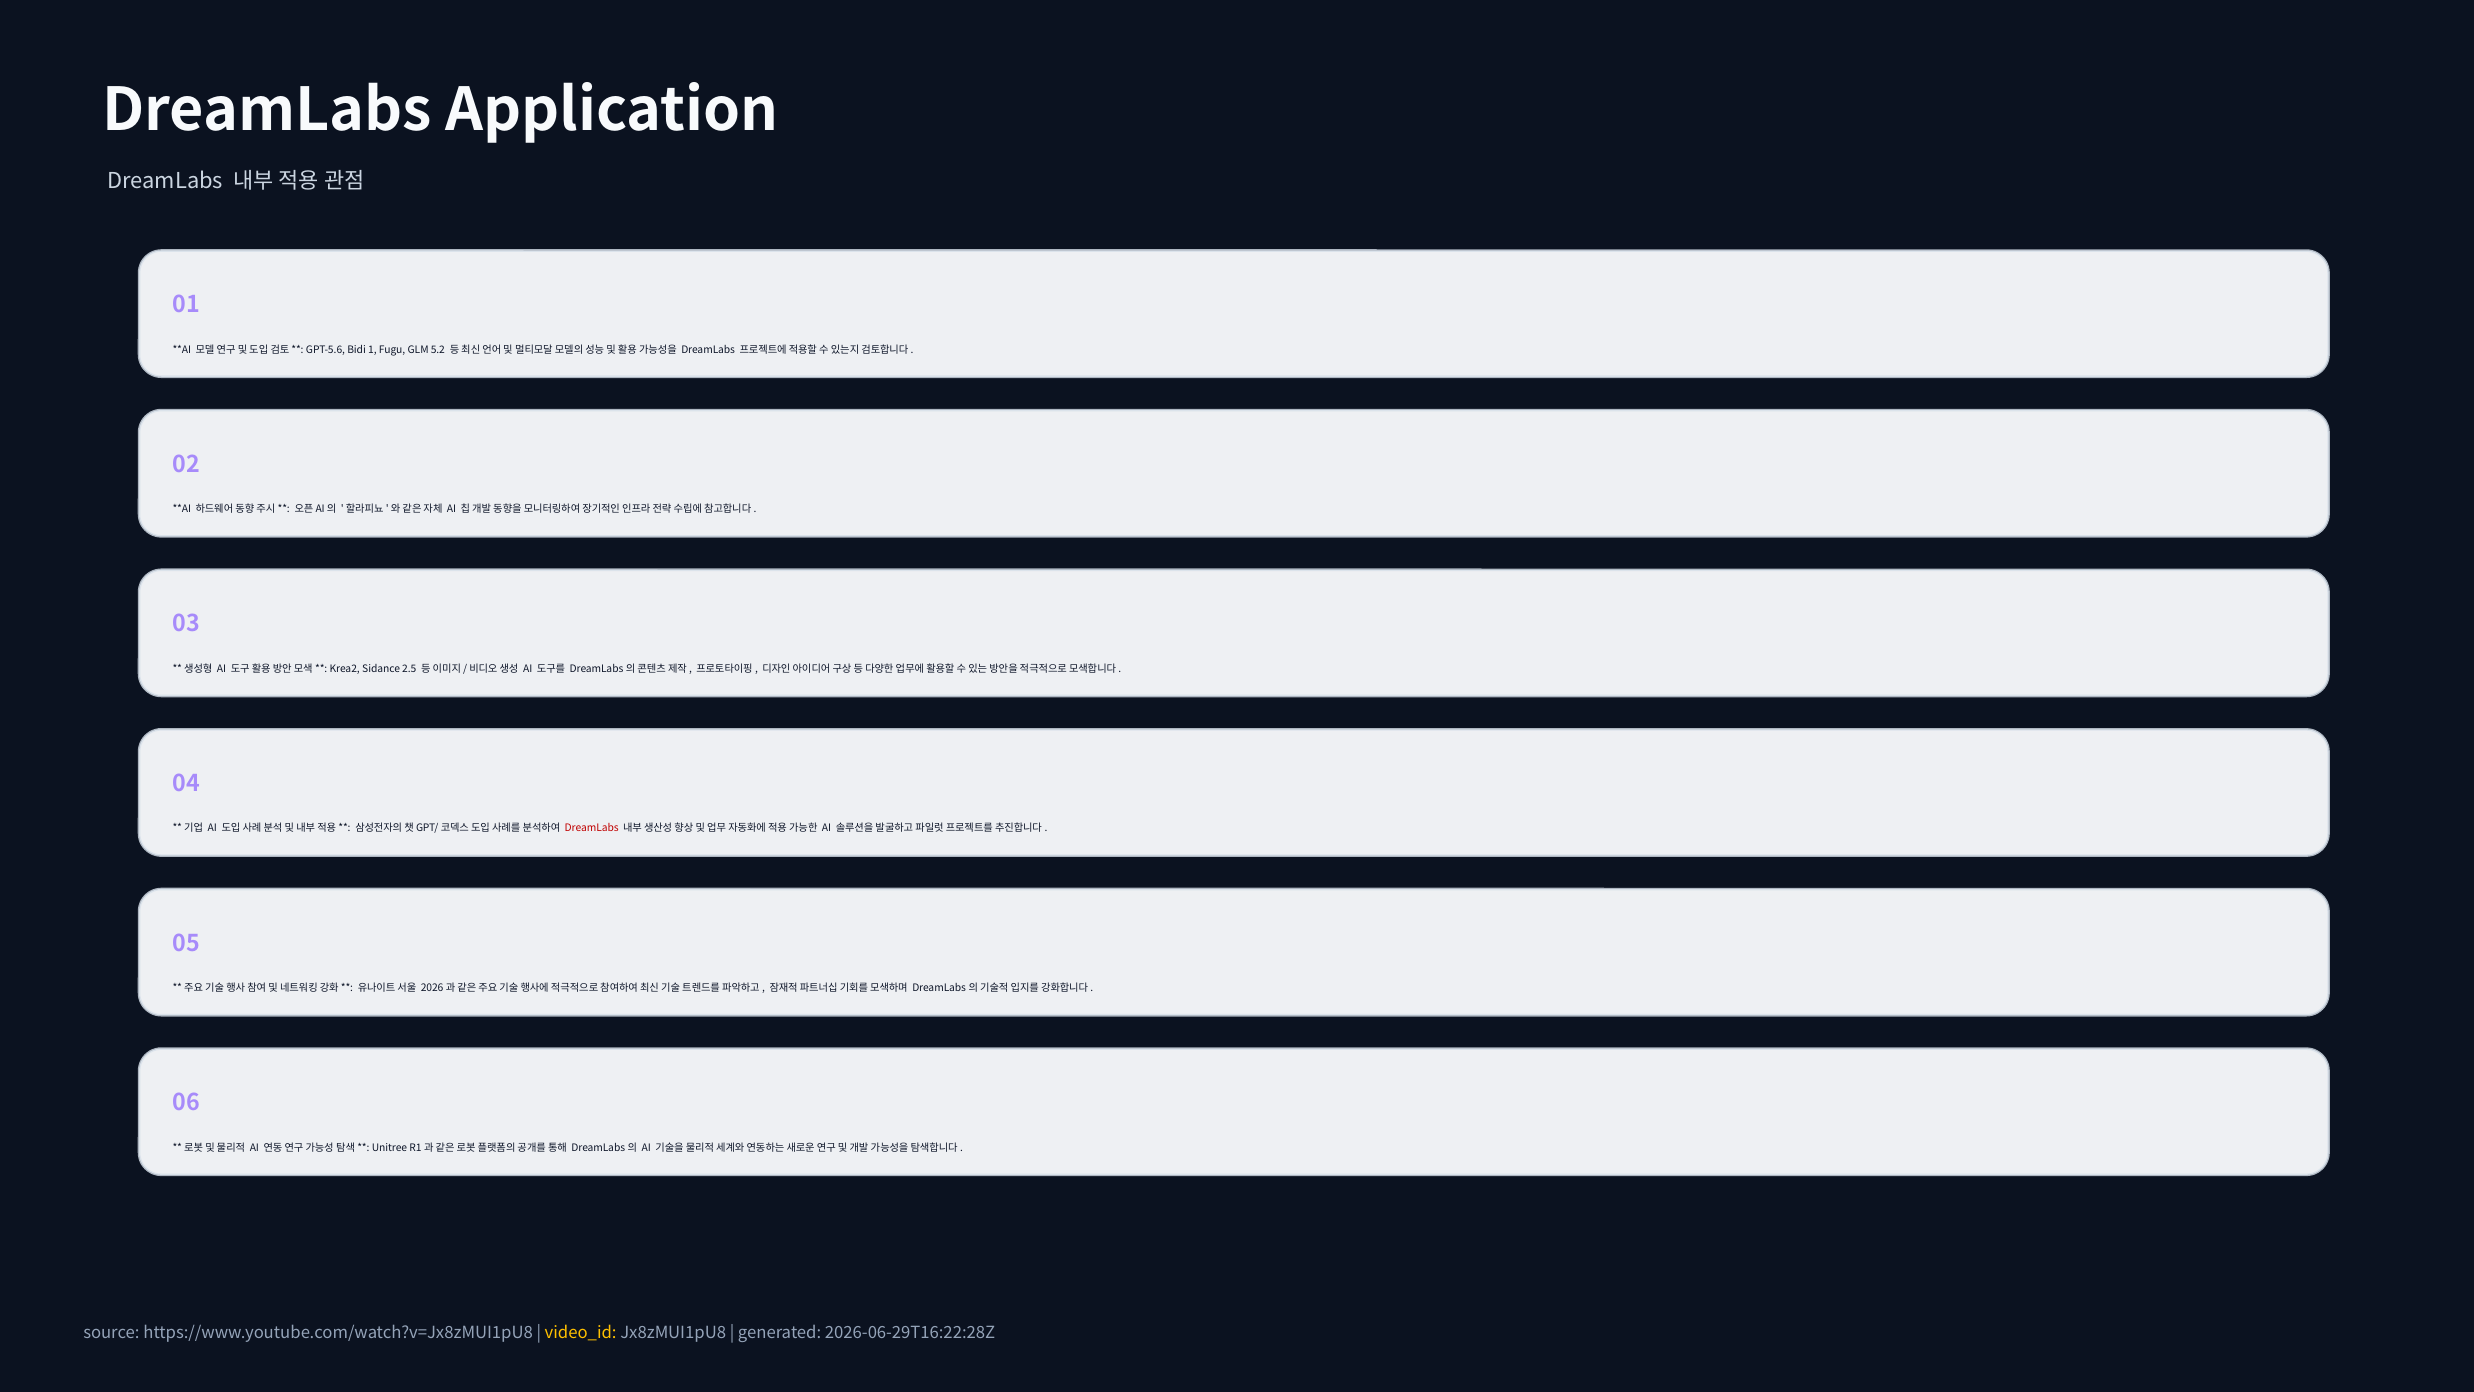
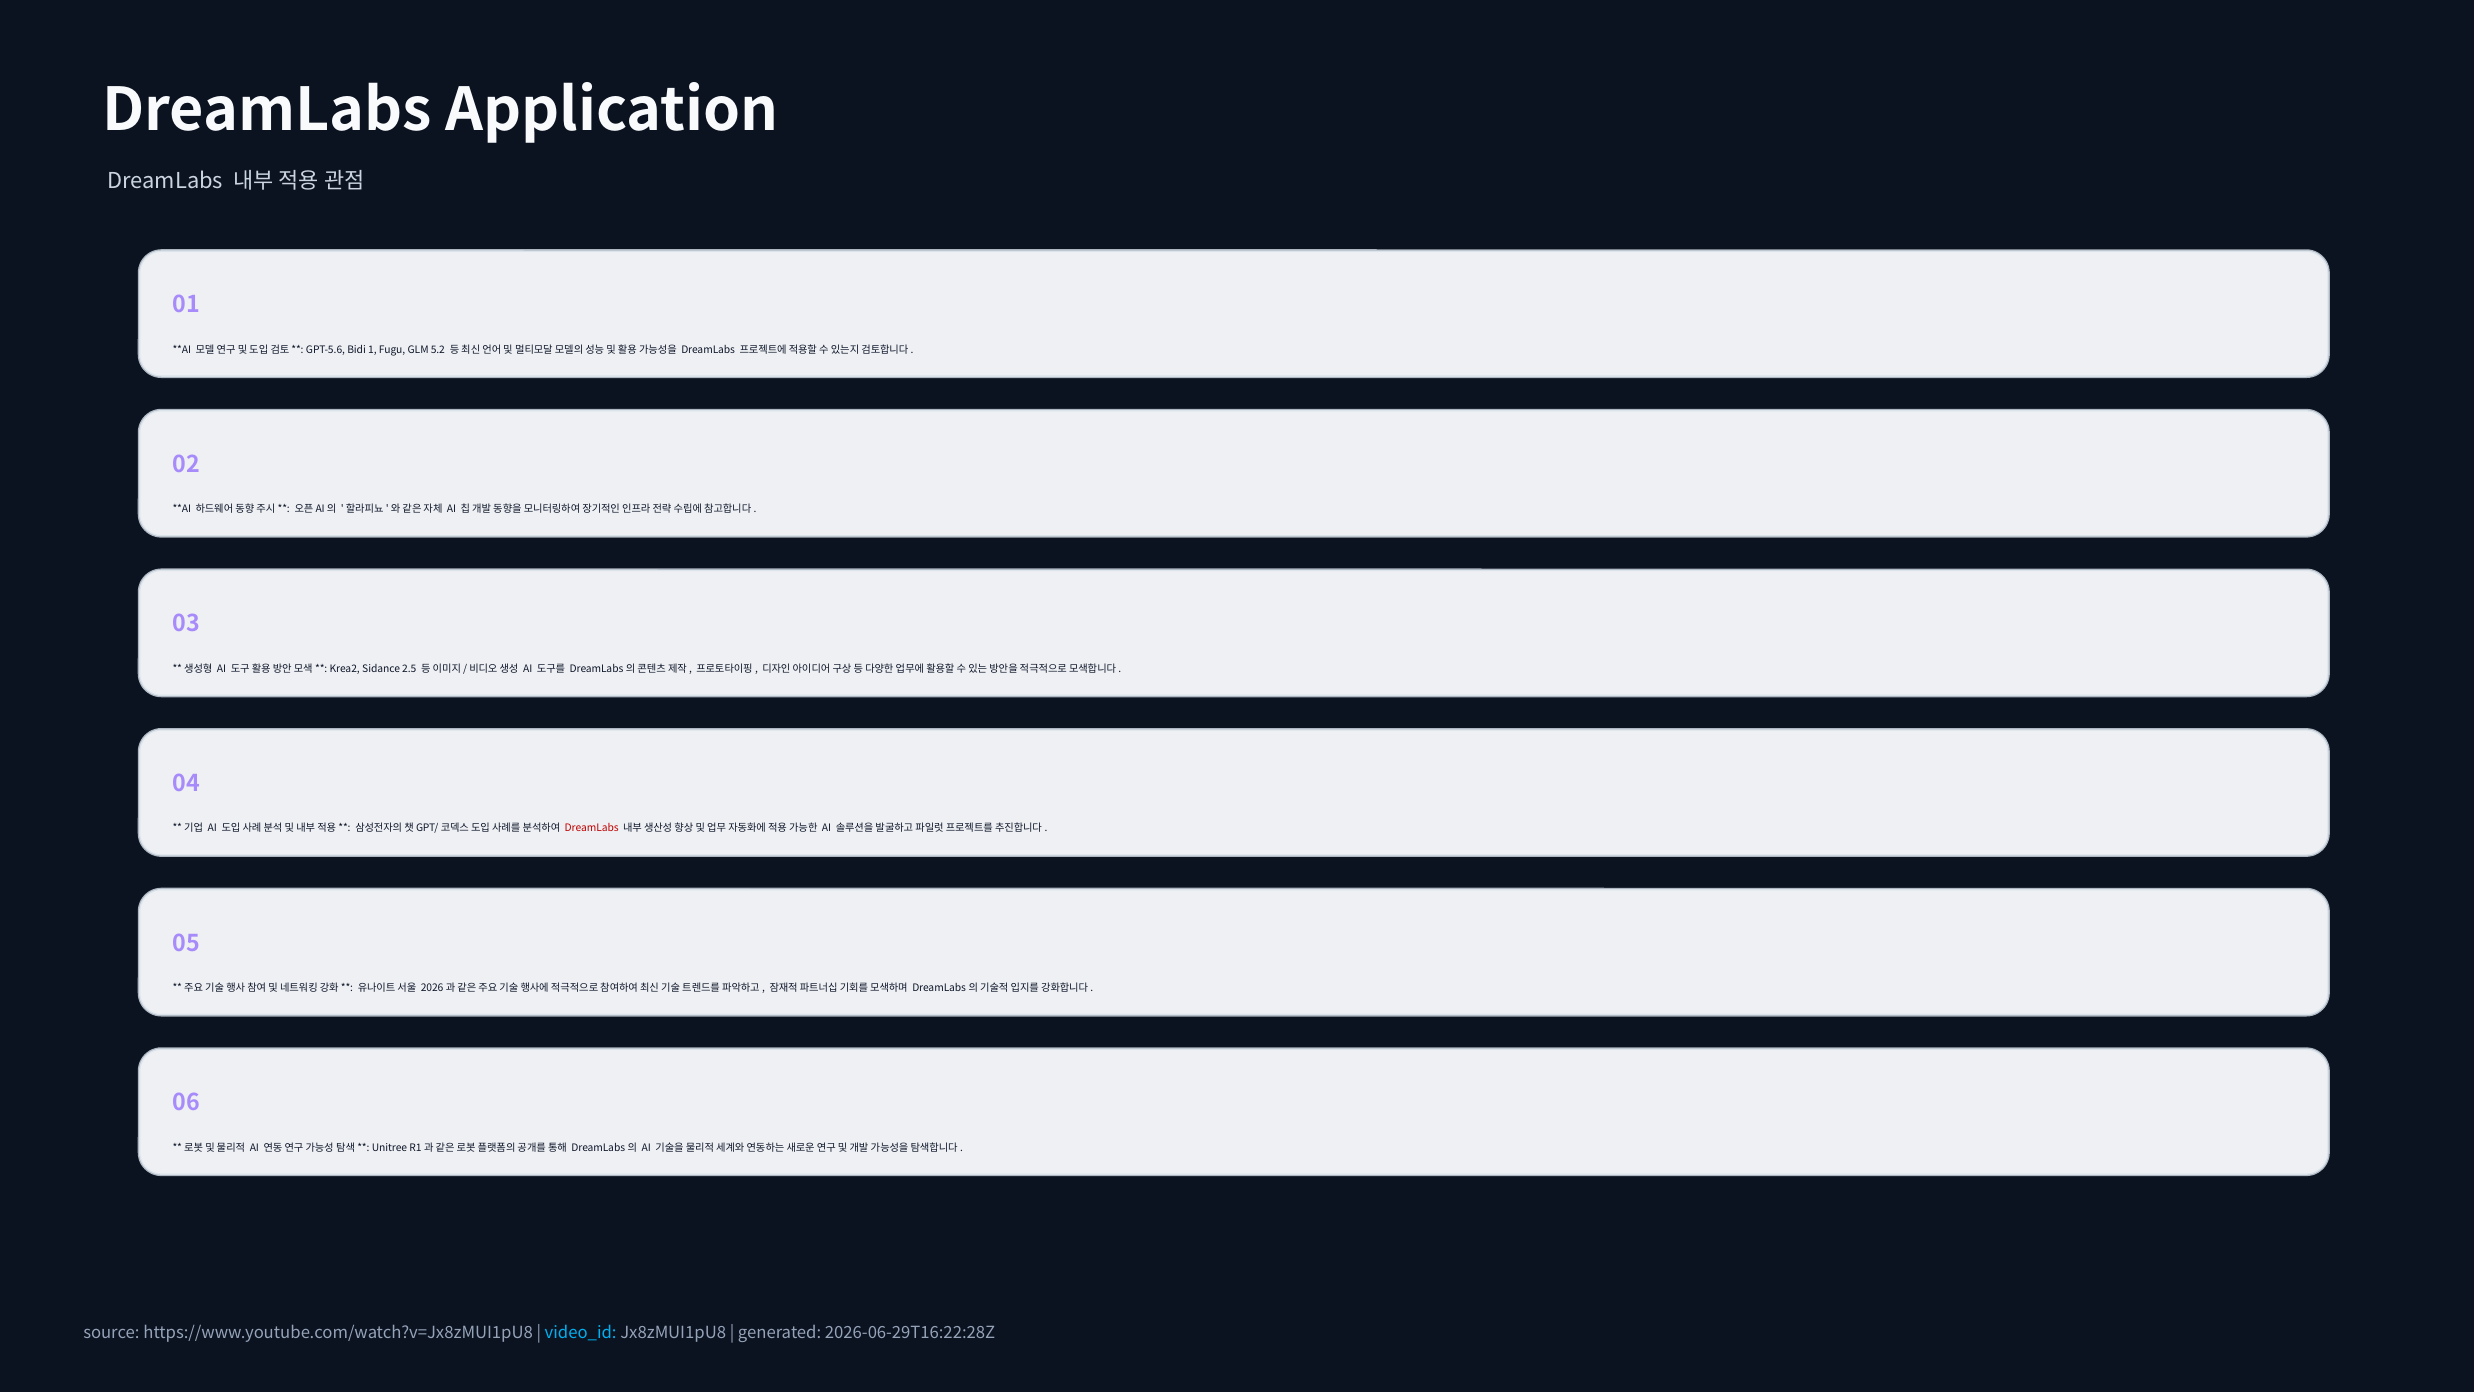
video_id colour: yellow -> light blue (581, 1332)
